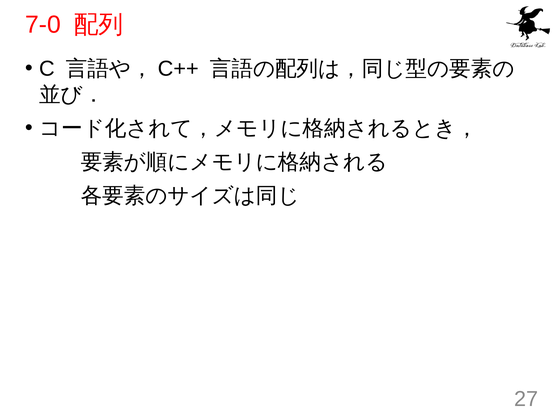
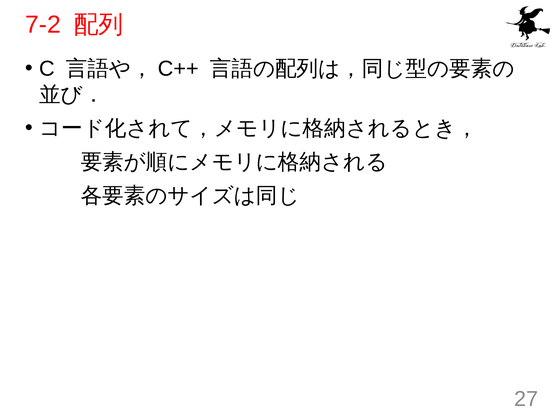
7-0: 7-0 -> 7-2 (43, 25)
